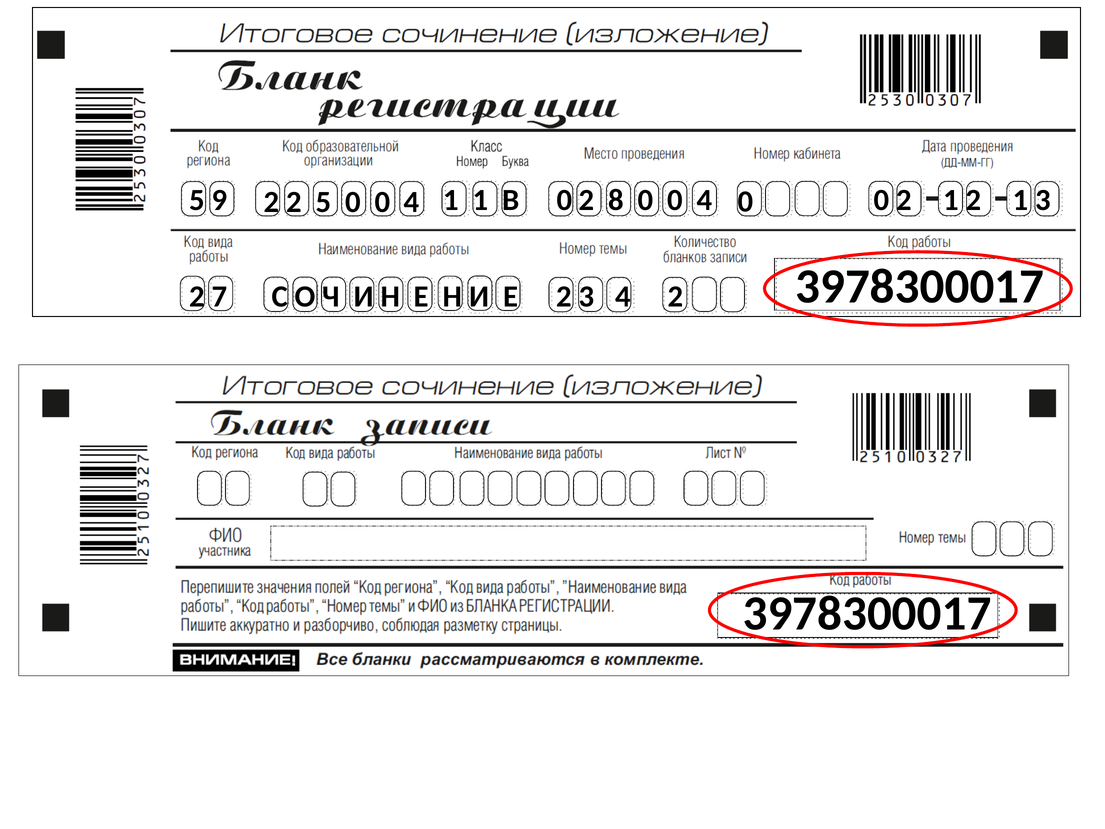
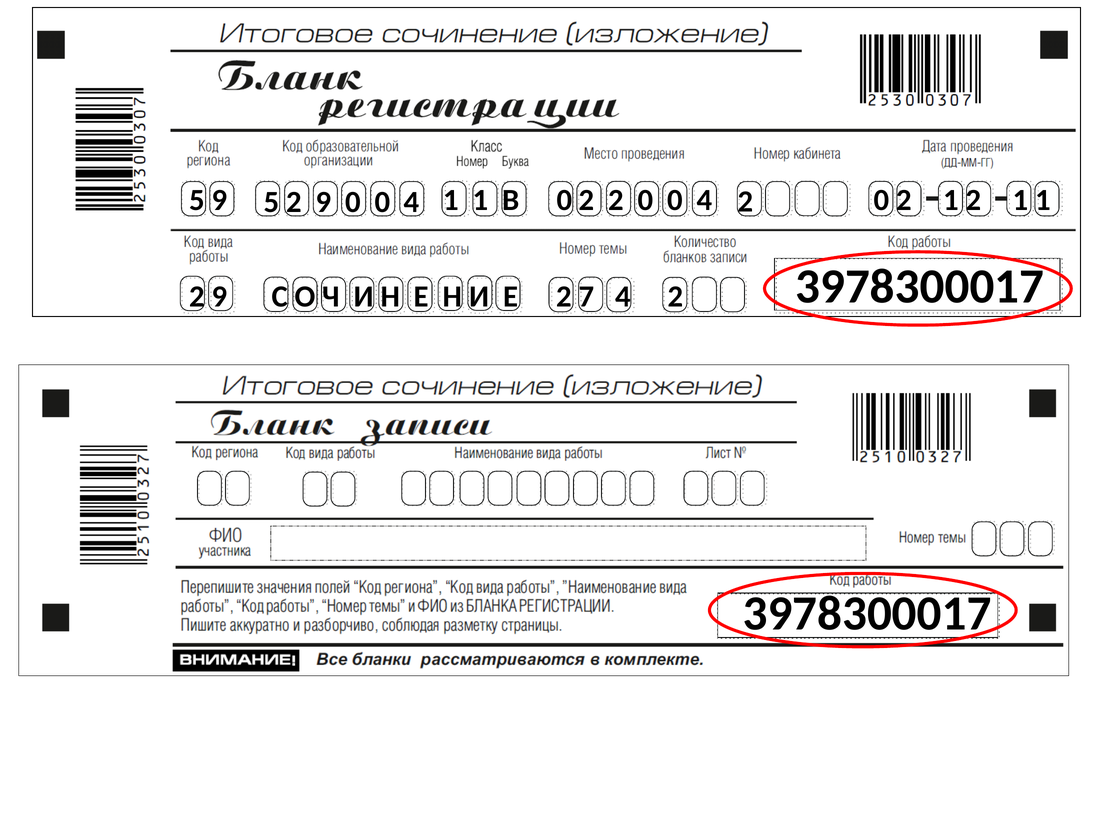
9 2: 2 -> 5 (272, 202)
5: 5 -> 9 (323, 202)
2 8: 8 -> 2 (616, 200)
0 4 0: 0 -> 2 (745, 201)
2 1 3: 3 -> 1 (1043, 200)
7: 7 -> 9 (220, 296)
2 3: 3 -> 7 (587, 296)
